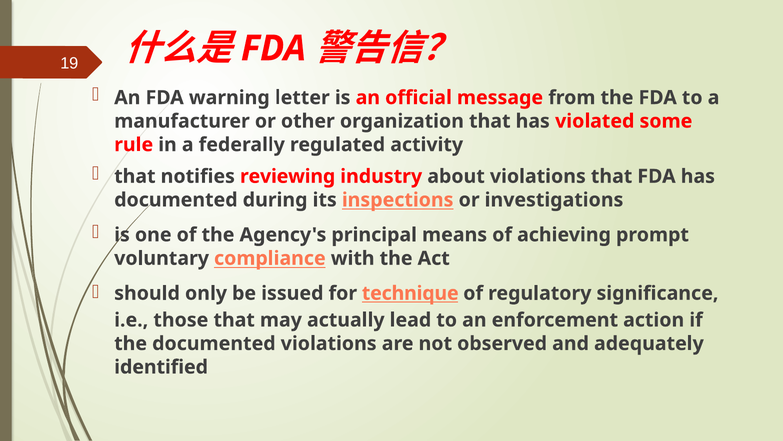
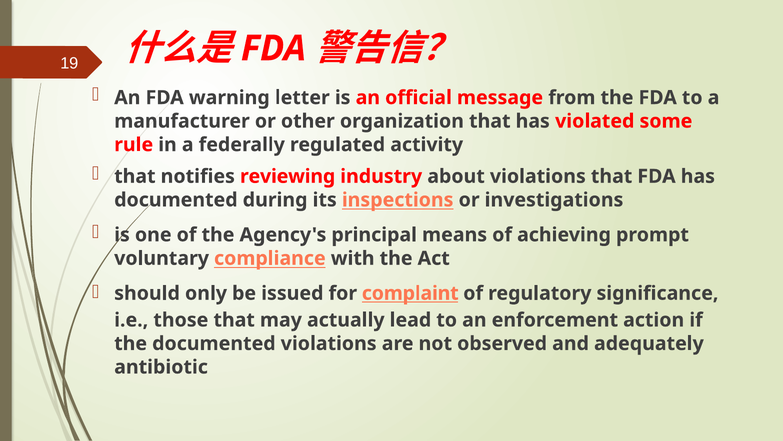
technique: technique -> complaint (410, 293)
identified: identified -> antibiotic (161, 367)
